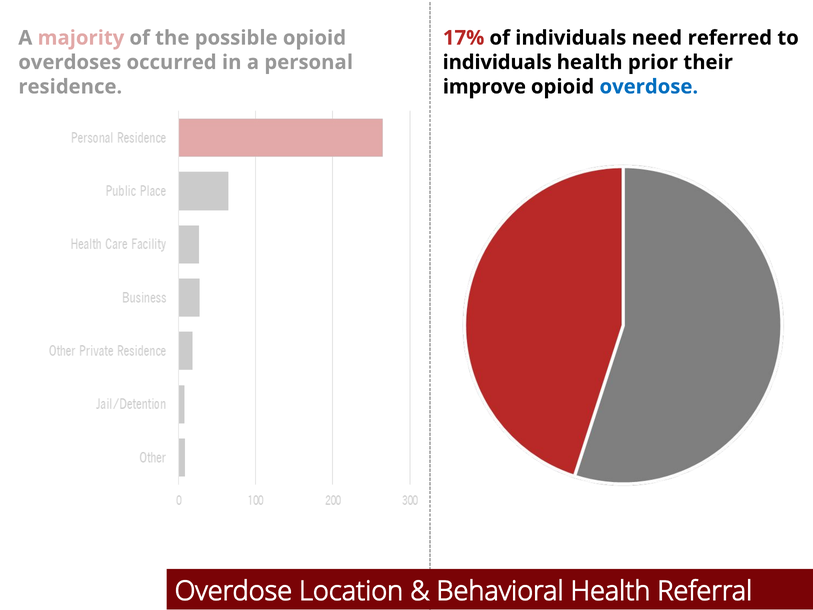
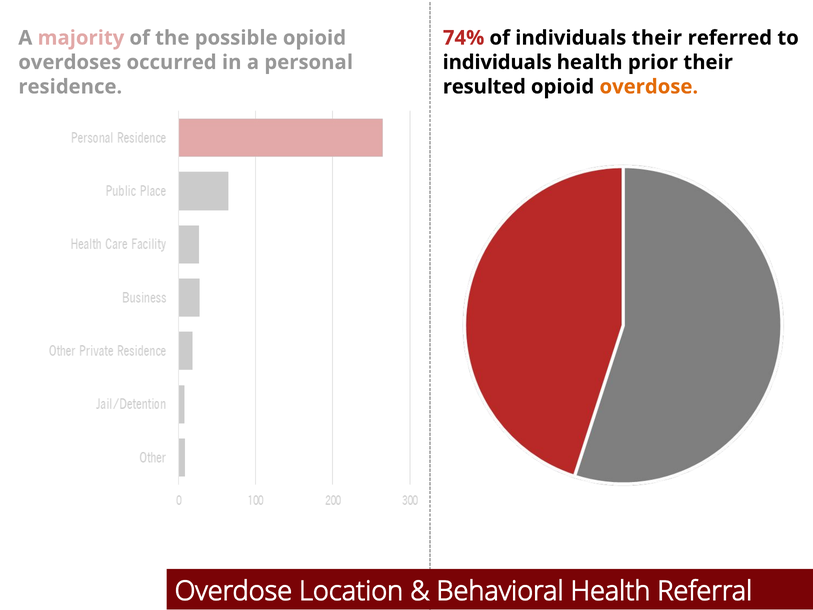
17%: 17% -> 74% (464, 38)
individuals need: need -> their (657, 38)
improve: improve -> resulted (484, 87)
overdose colour: blue -> orange (649, 87)
